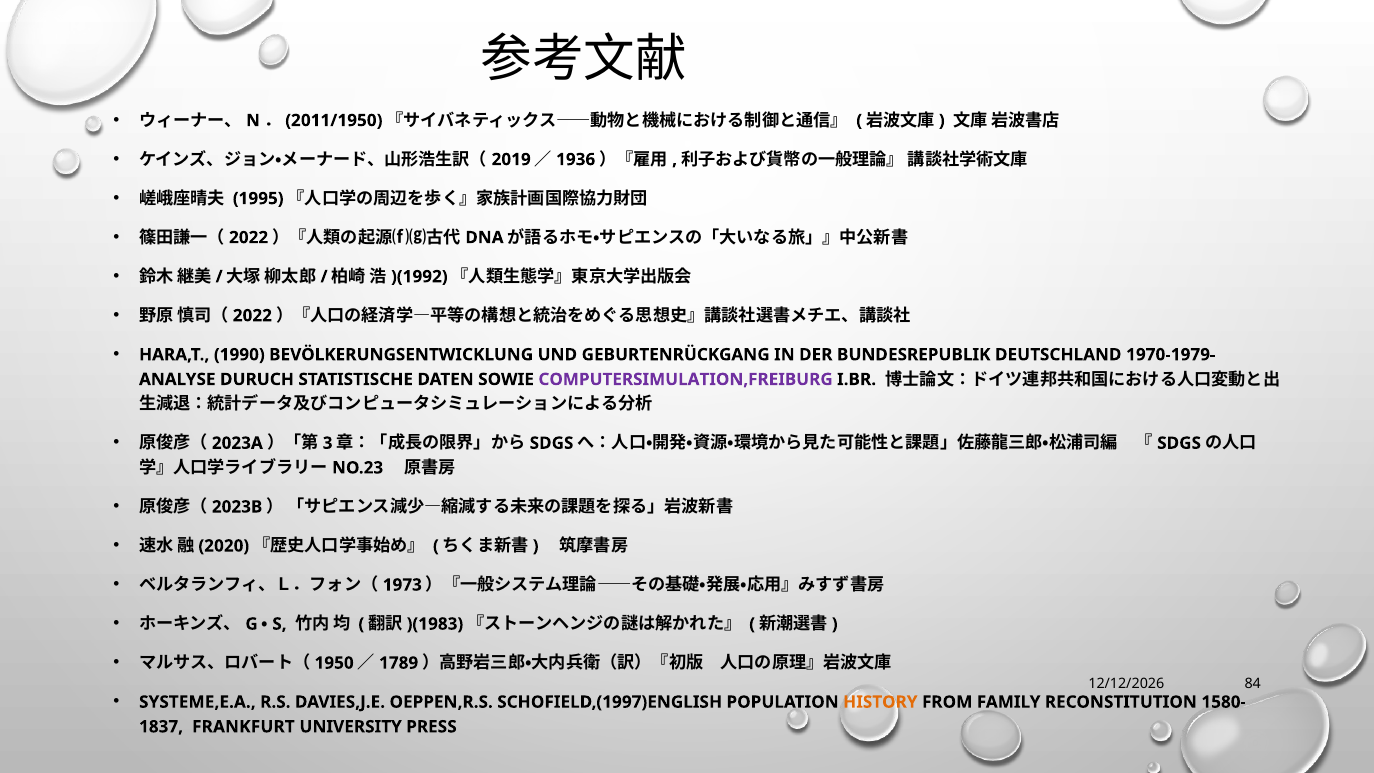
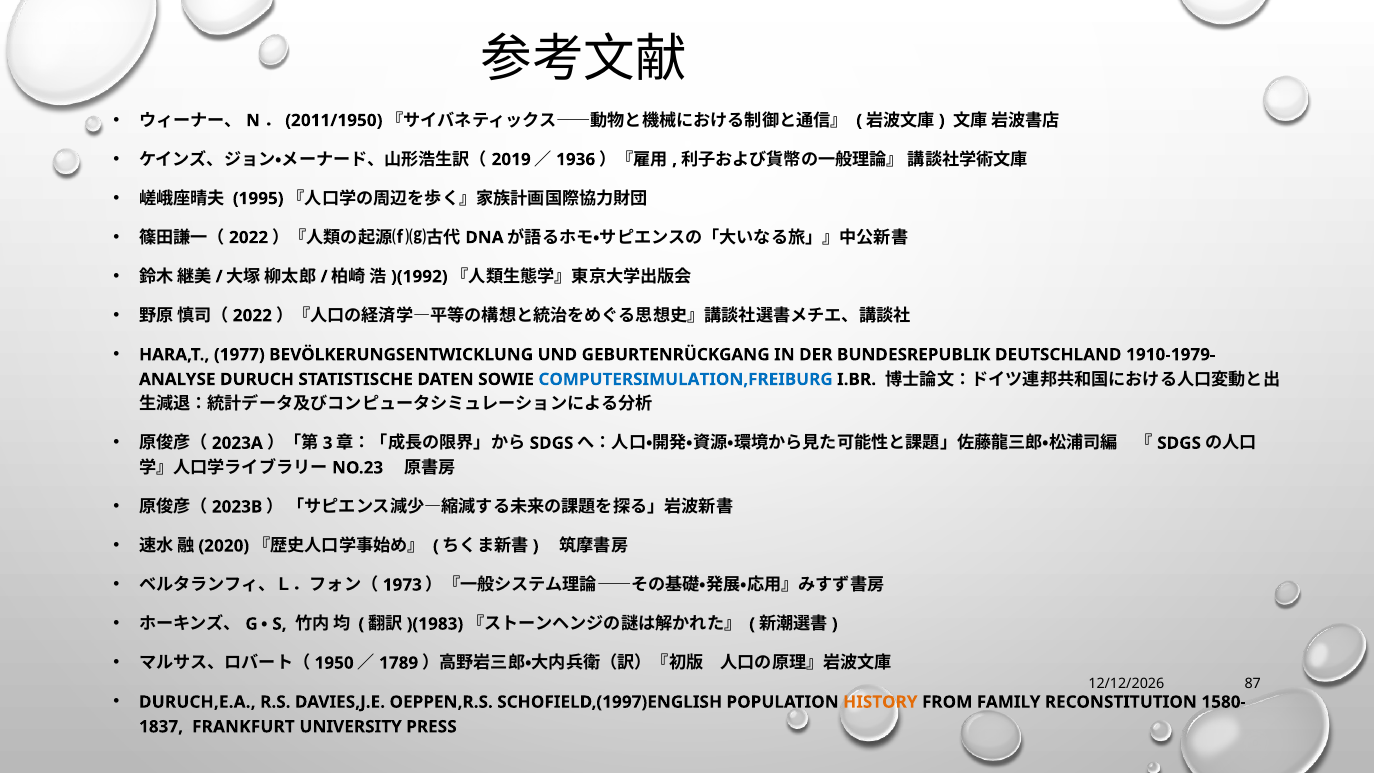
1990: 1990 -> 1977 (239, 355)
1970-1979-: 1970-1979- -> 1910-1979- (1171, 355)
COMPUTERSIMULATION,FREIBURG colour: purple -> blue (686, 379)
84: 84 -> 87 (1253, 683)
SYSTEME,E.A: SYSTEME,E.A -> DURUCH,E.A (197, 702)
